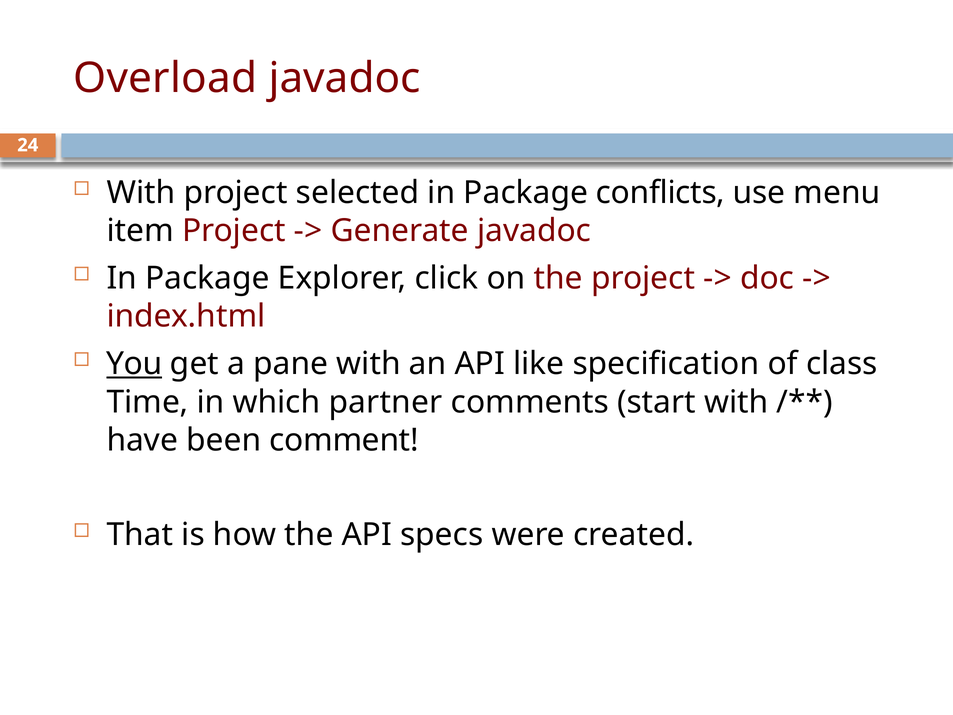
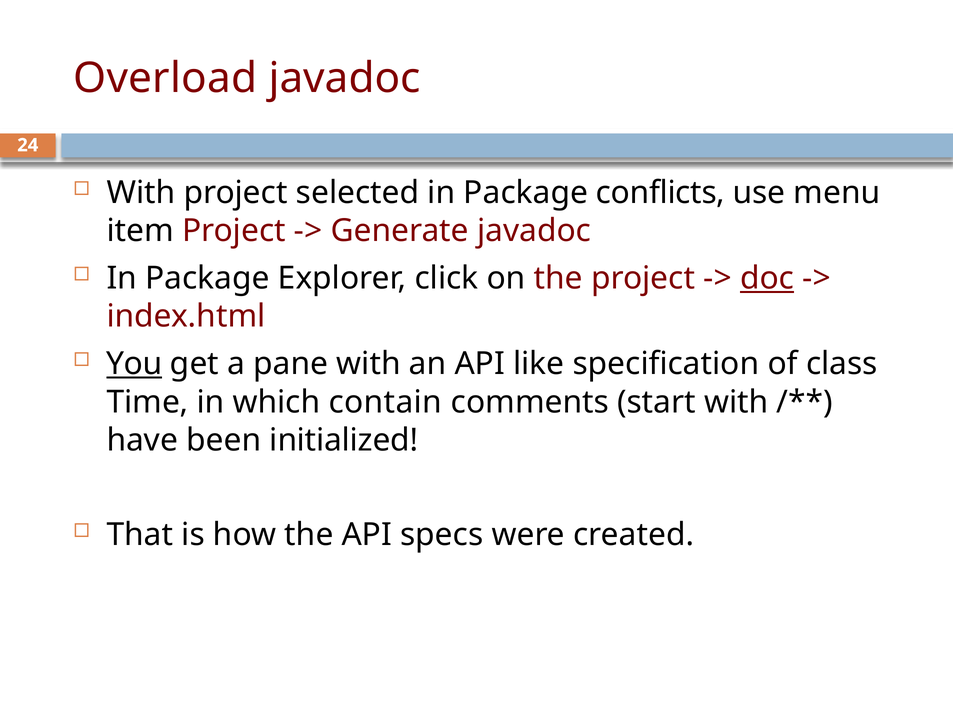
doc underline: none -> present (767, 278)
partner: partner -> contain (385, 402)
comment: comment -> initialized (344, 440)
